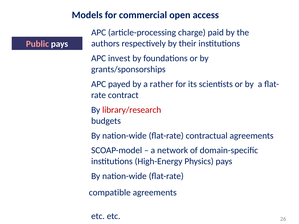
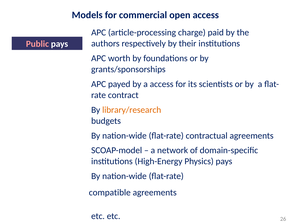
invest: invest -> worth (119, 58)
a rather: rather -> access (162, 84)
library/research colour: red -> orange (132, 110)
